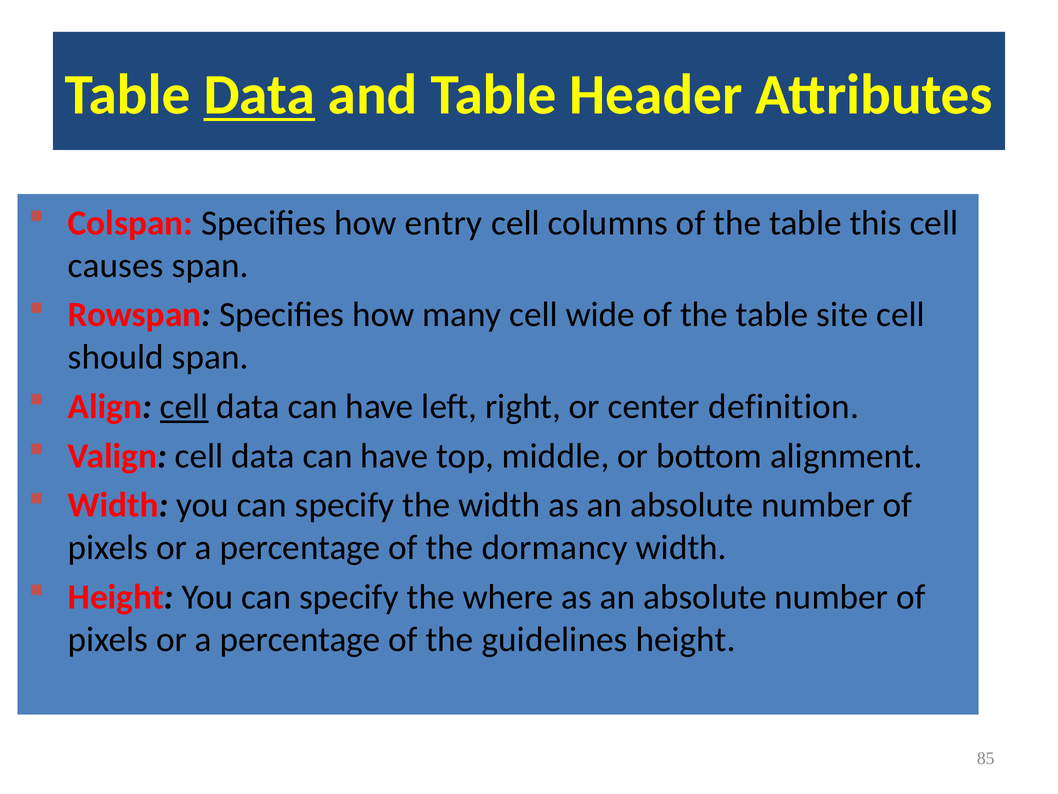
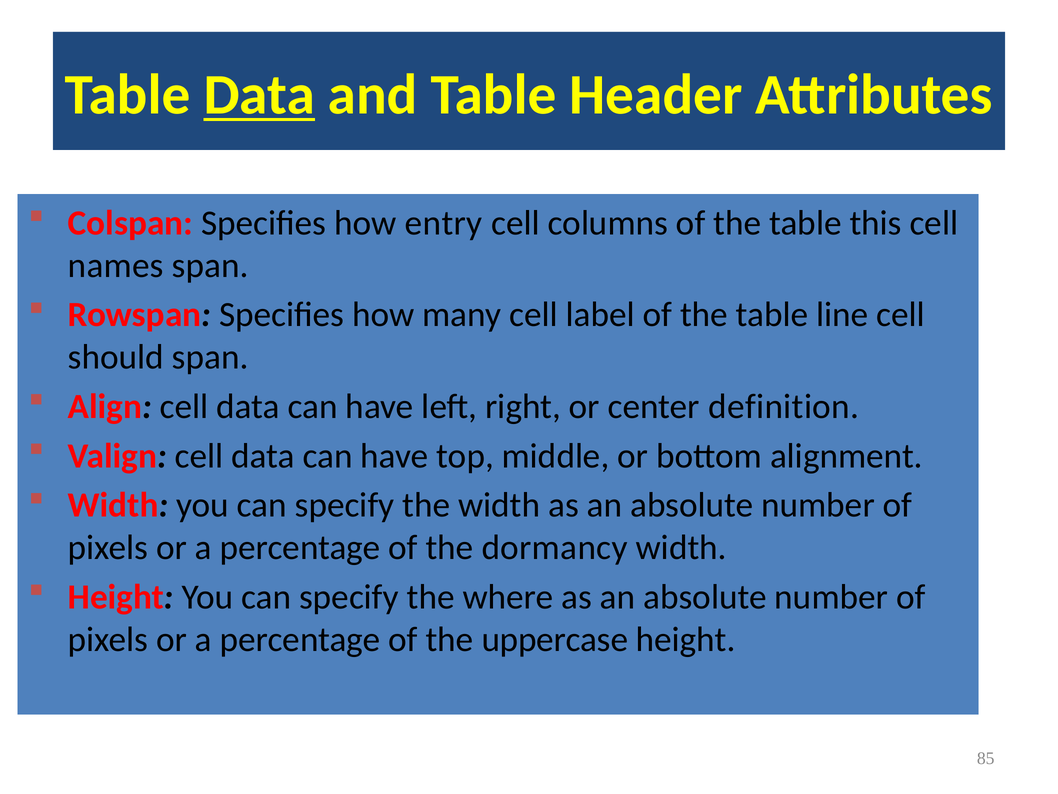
causes: causes -> names (116, 265)
wide: wide -> label (600, 315)
site: site -> line (842, 315)
cell underline: present -> none (184, 406)
guidelines: guidelines -> uppercase (555, 639)
